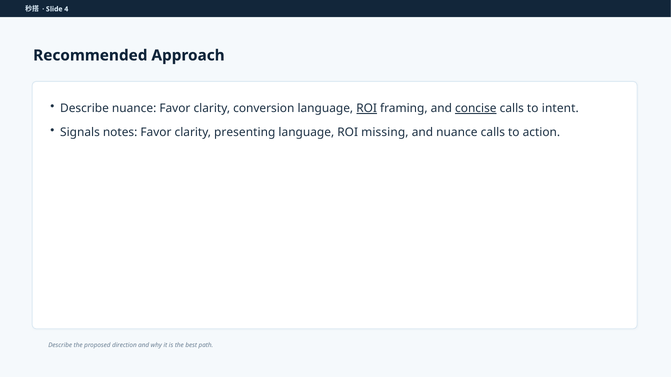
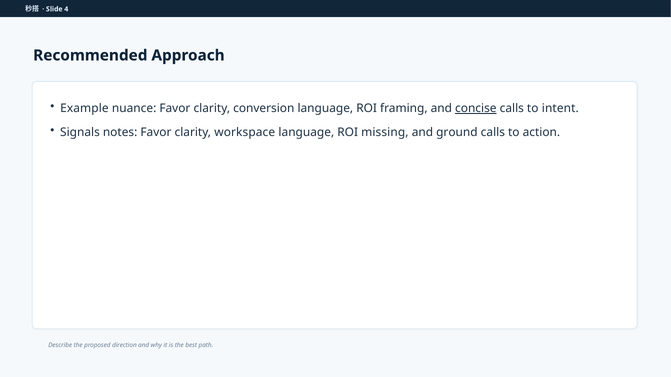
Describe: Describe -> Example (84, 109)
ROI underline: present -> none (367, 109)
presenting: presenting -> workspace (245, 133)
and nuance: nuance -> ground (457, 133)
